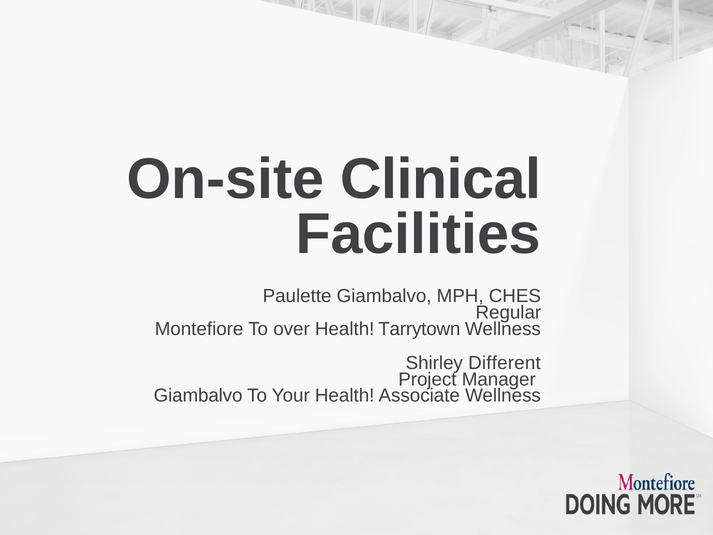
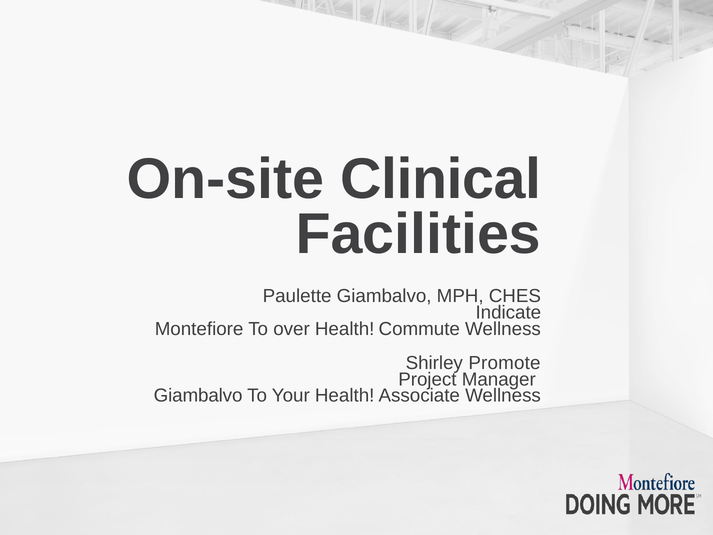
Regular: Regular -> Indicate (508, 312)
Tarrytown: Tarrytown -> Commute (419, 329)
Different: Different -> Promote (504, 363)
